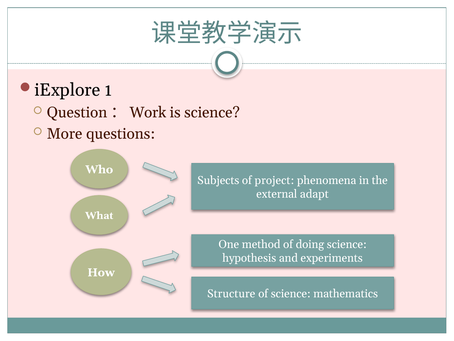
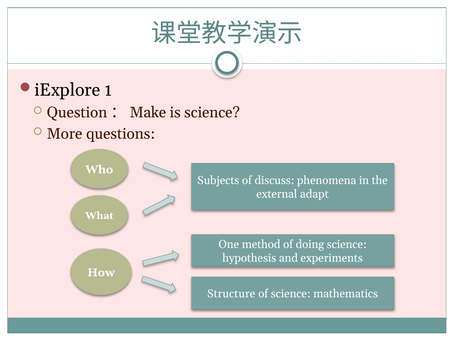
Work: Work -> Make (148, 112)
project: project -> discuss (274, 180)
